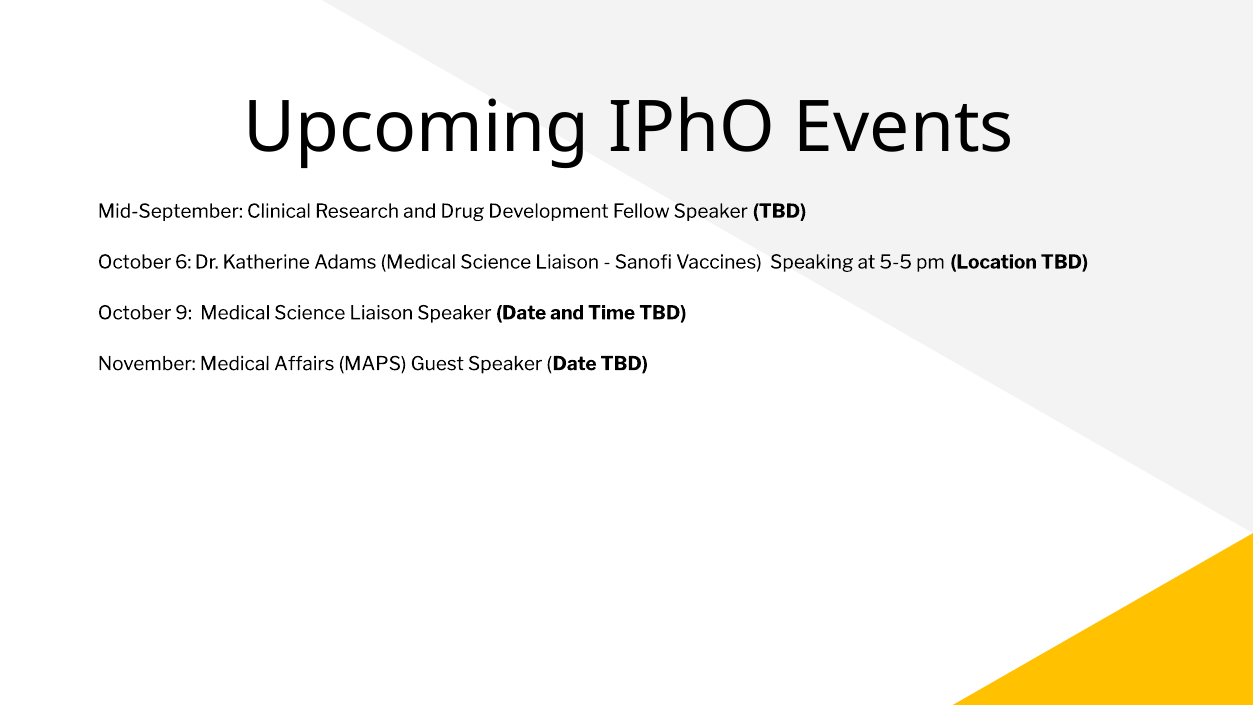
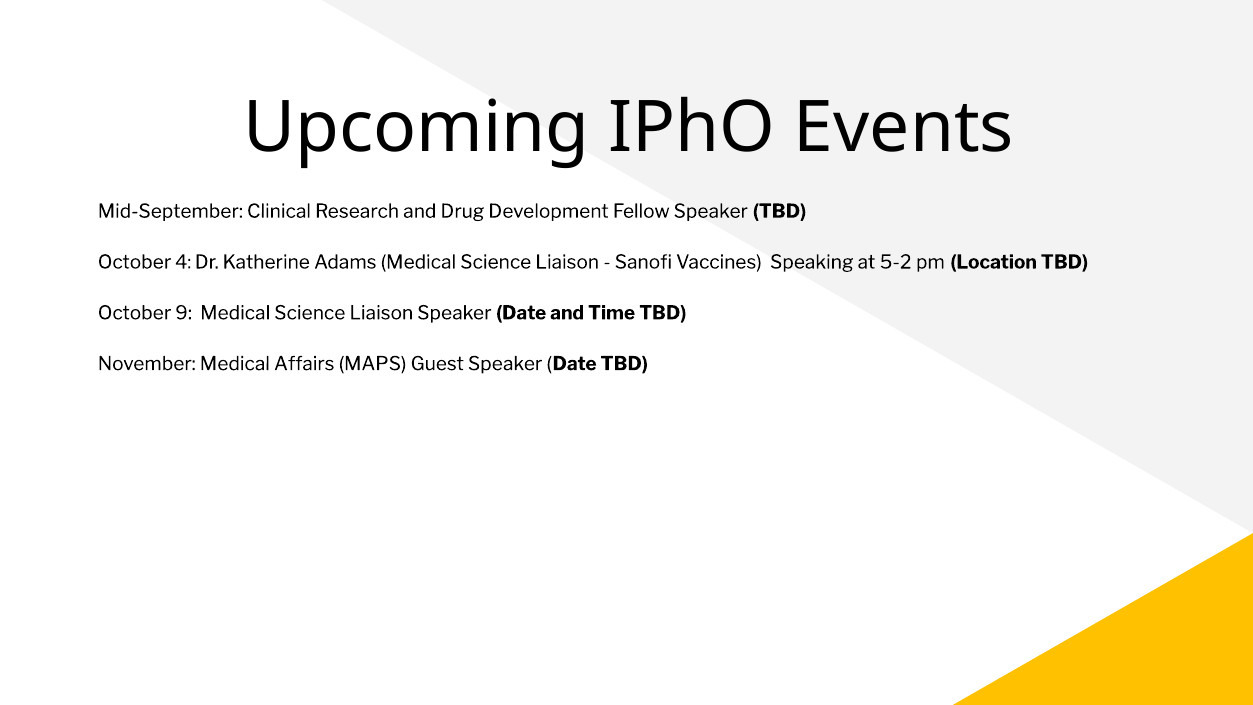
6: 6 -> 4 (183, 262)
5-5: 5-5 -> 5-2 (896, 262)
